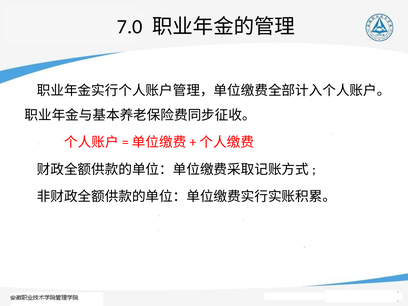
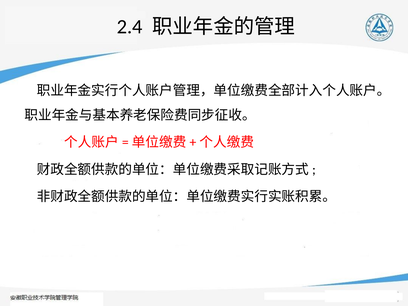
7.0: 7.0 -> 2.4 (130, 27)
